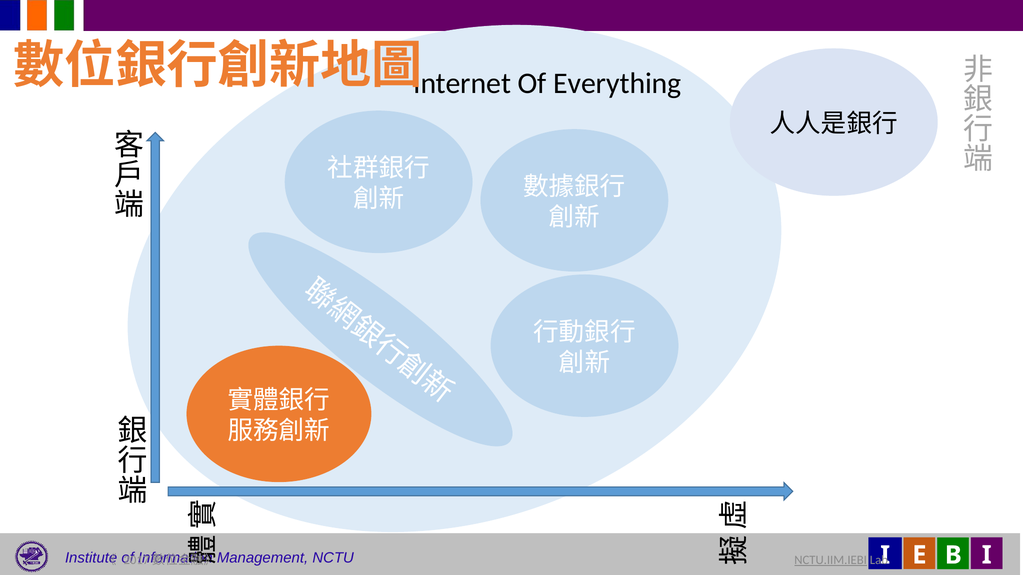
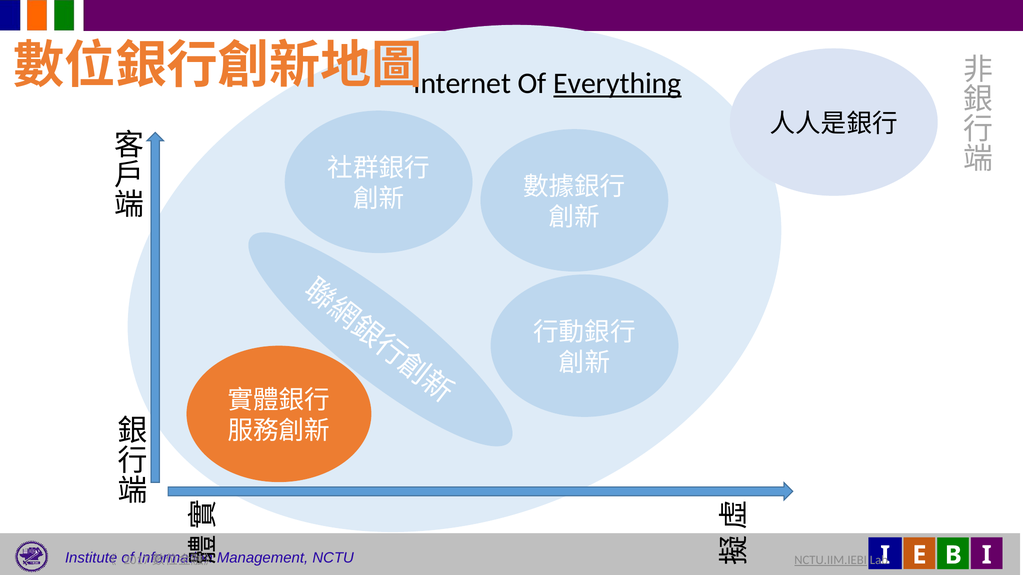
Everything underline: none -> present (617, 84)
